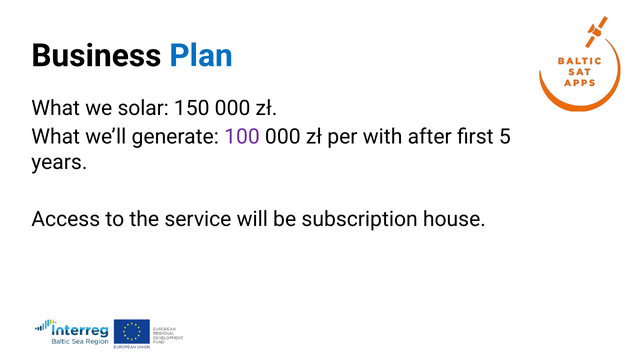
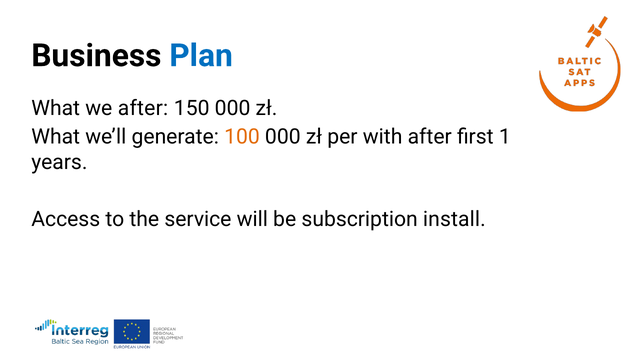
we solar: solar -> after (143, 108)
100 colour: purple -> orange (242, 137)
5: 5 -> 1 (505, 137)
house: house -> install (454, 219)
